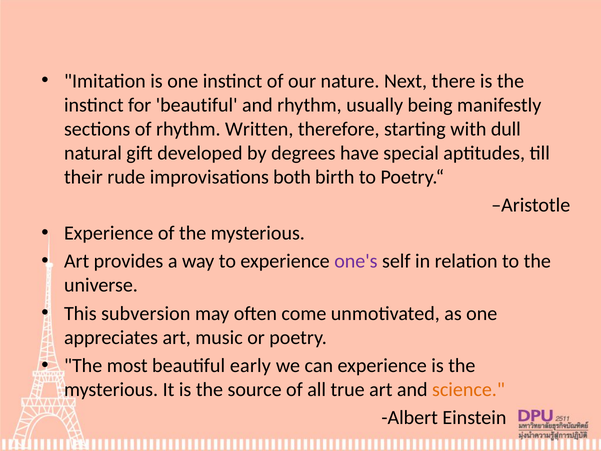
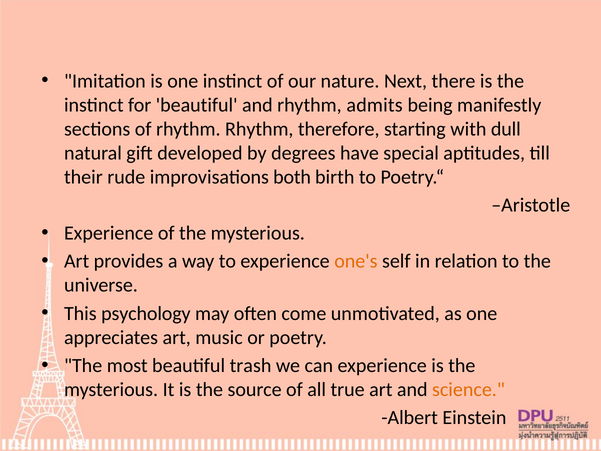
usually: usually -> admits (375, 105)
rhythm Written: Written -> Rhythm (259, 129)
one's colour: purple -> orange (356, 261)
subversion: subversion -> psychology (146, 313)
early: early -> trash (251, 365)
